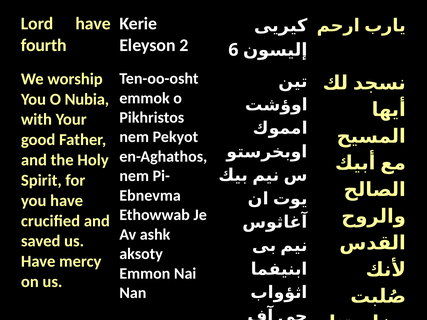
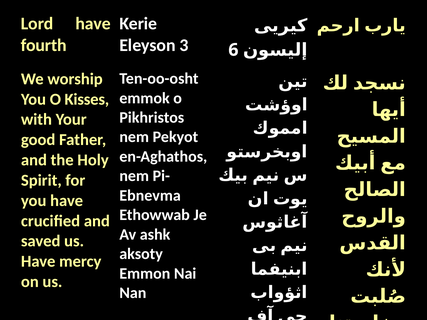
2: 2 -> 3 (184, 45)
Nubia: Nubia -> Kisses (87, 99)
